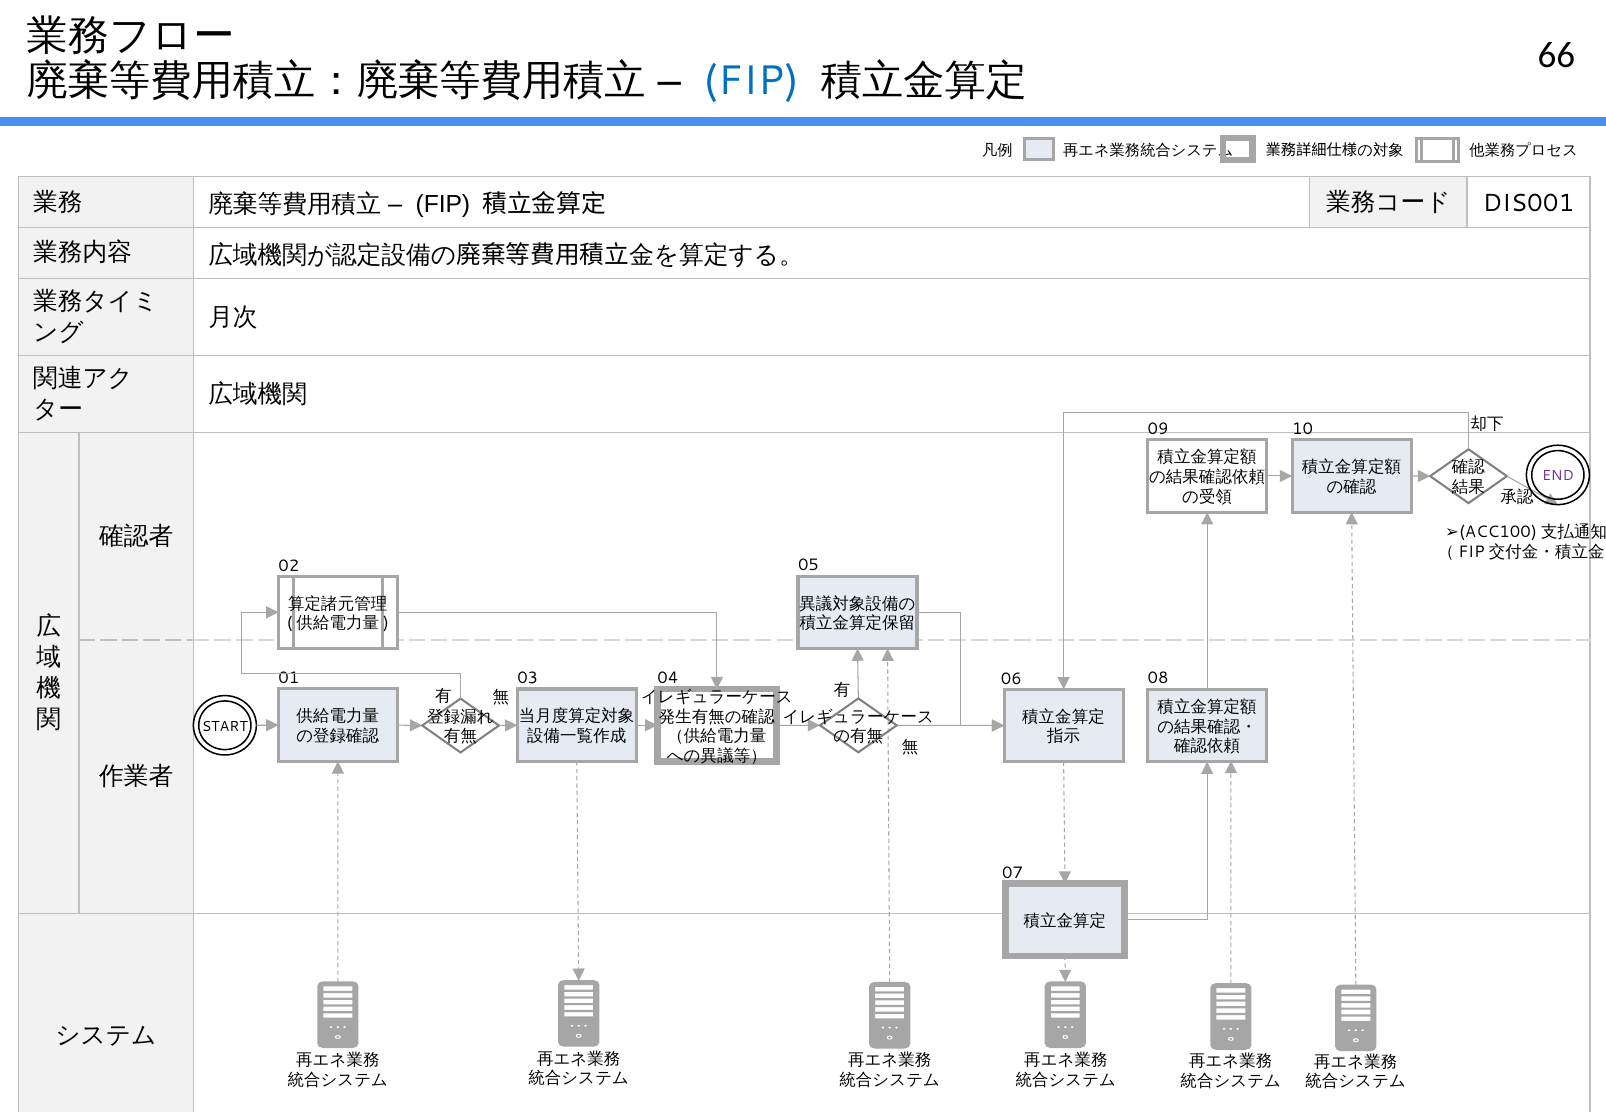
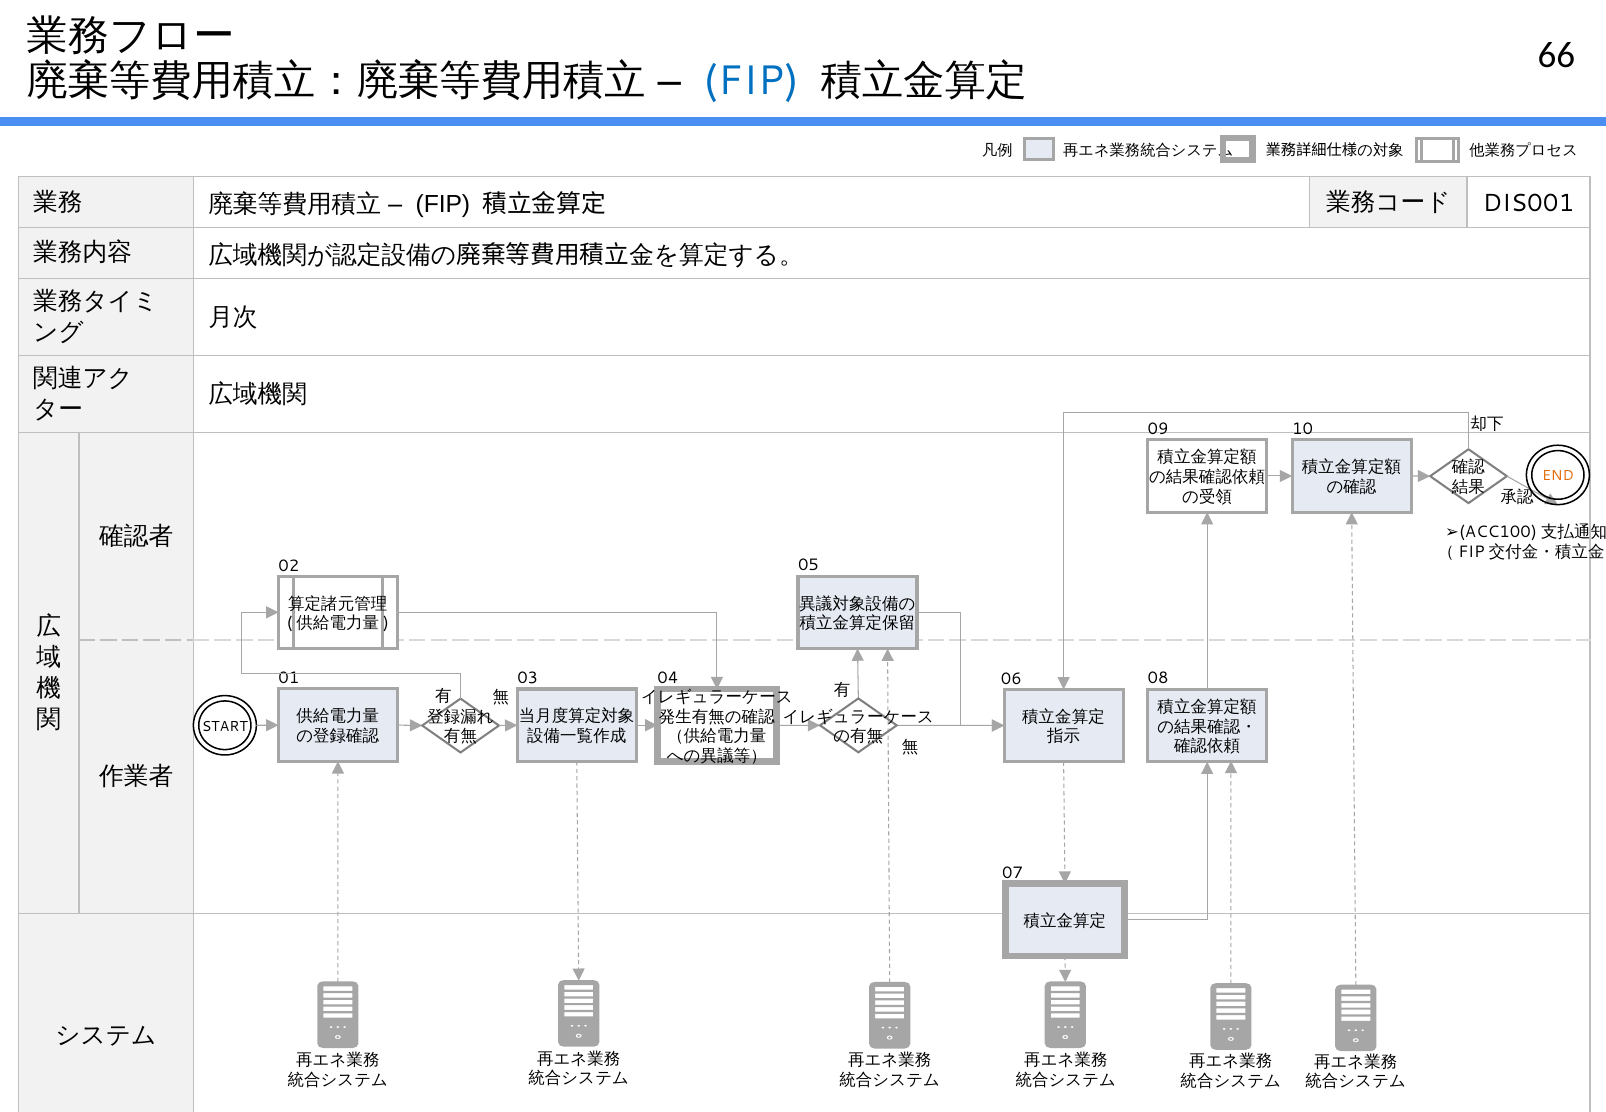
END colour: purple -> orange (1558, 476)
